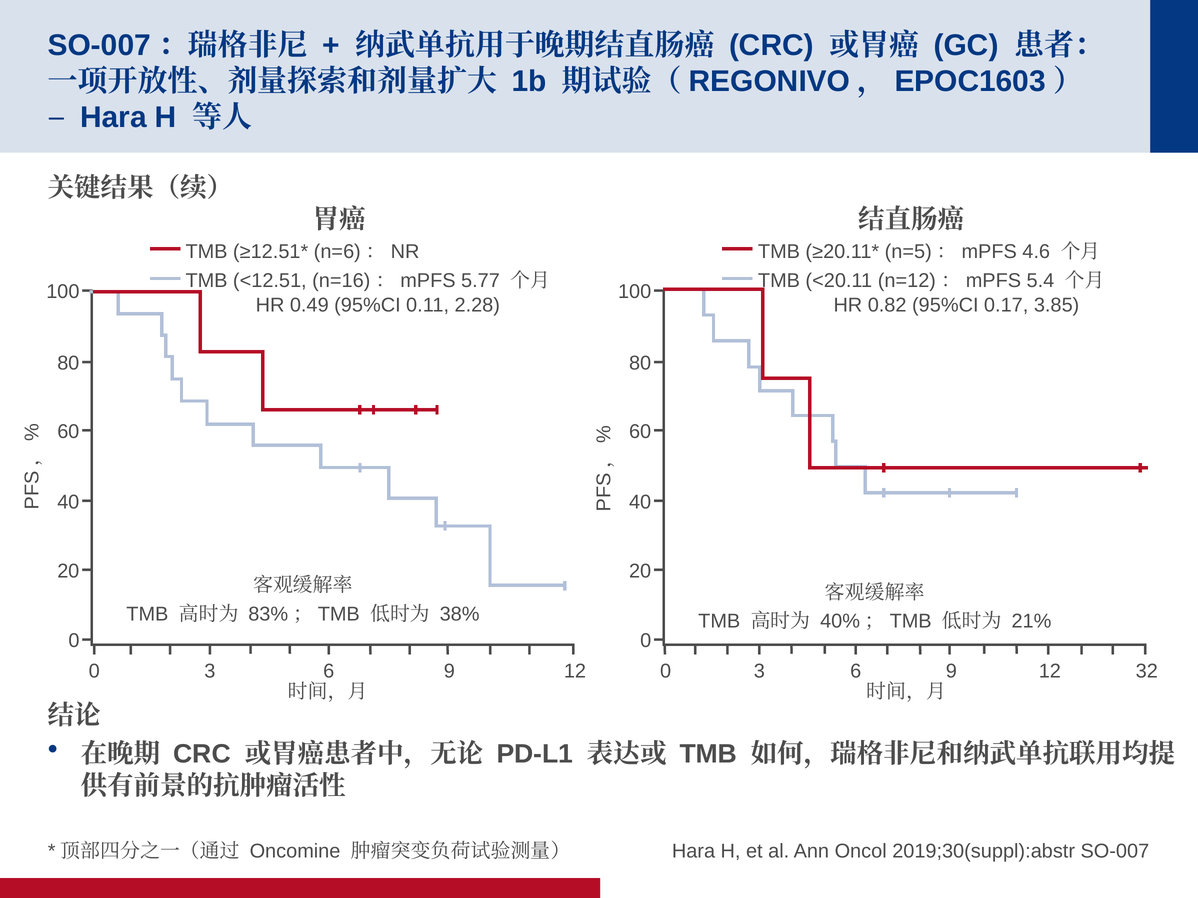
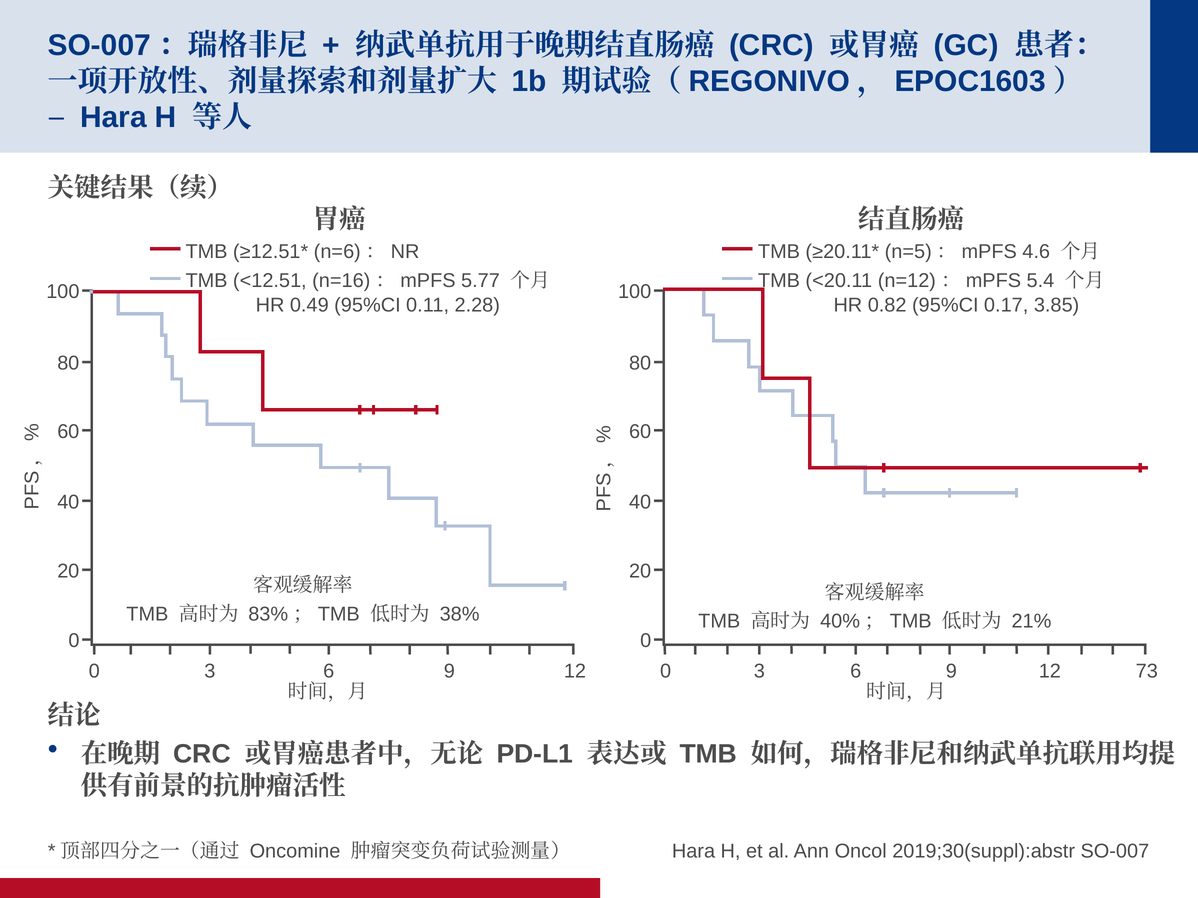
32: 32 -> 73 (1147, 672)
